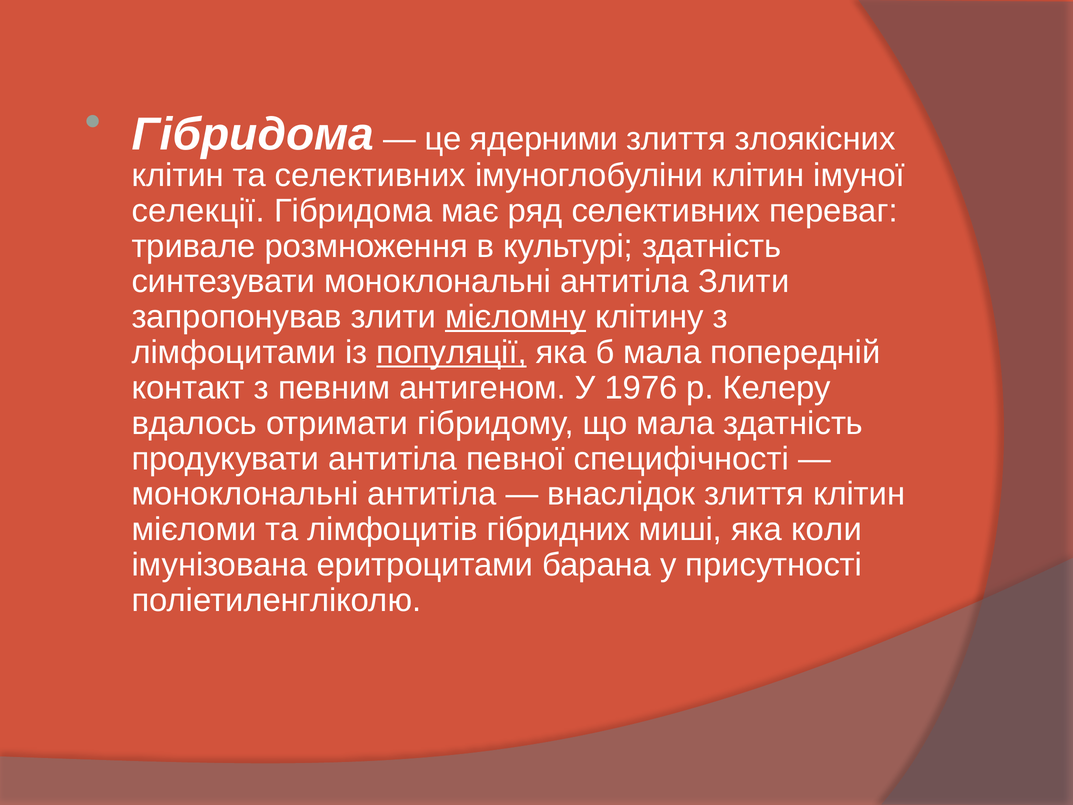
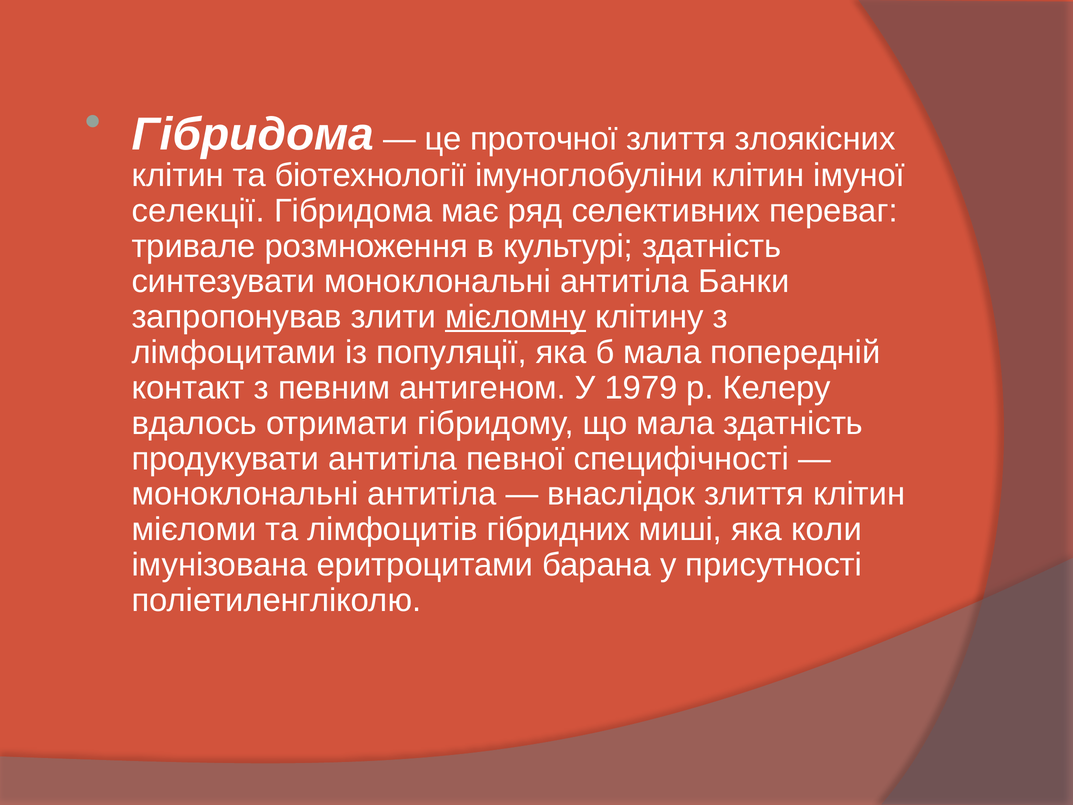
ядерними: ядерними -> проточної (544, 139)
та селективних: селективних -> біотехнології (371, 175)
антитіла Злити: Злити -> Банки (744, 282)
популяції underline: present -> none (452, 352)
1976: 1976 -> 1979 (641, 388)
